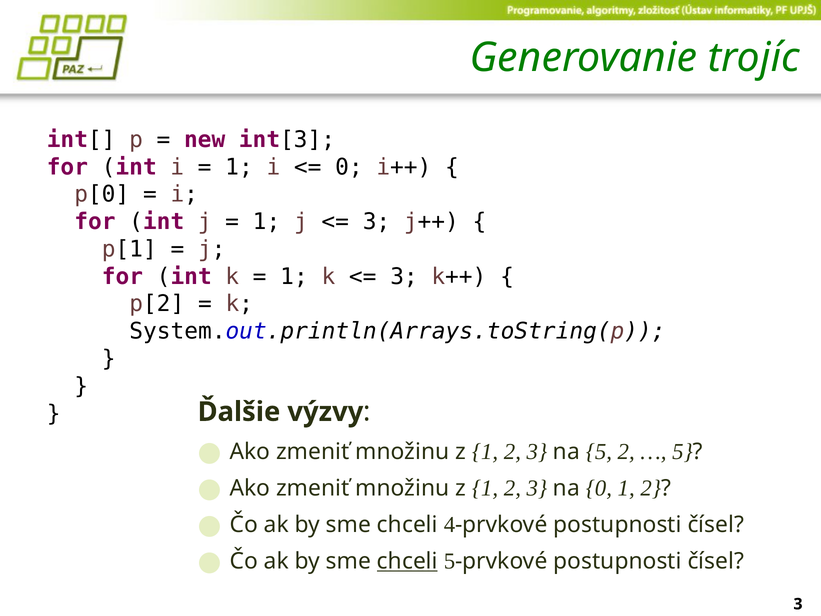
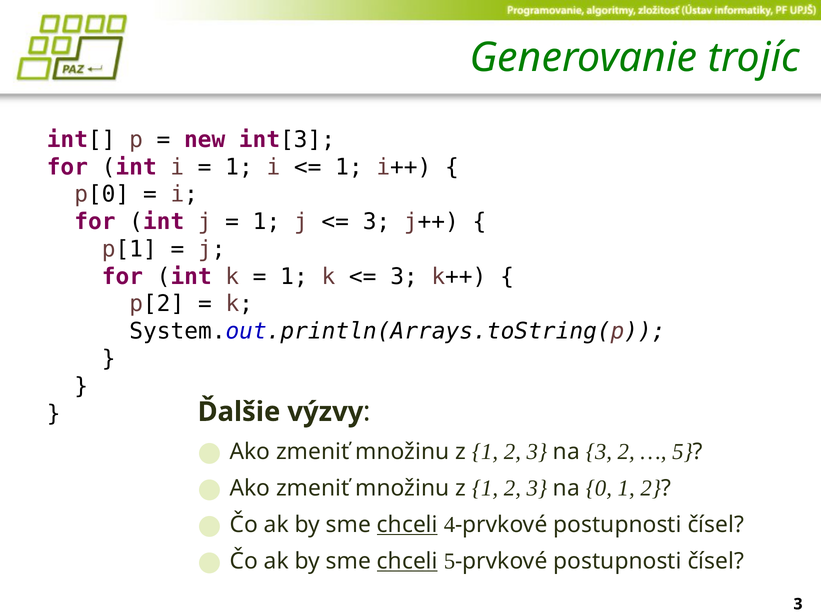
0: 0 -> 1 (349, 167)
na 5: 5 -> 3 (599, 451)
chceli underline: none -> present (407, 524)
